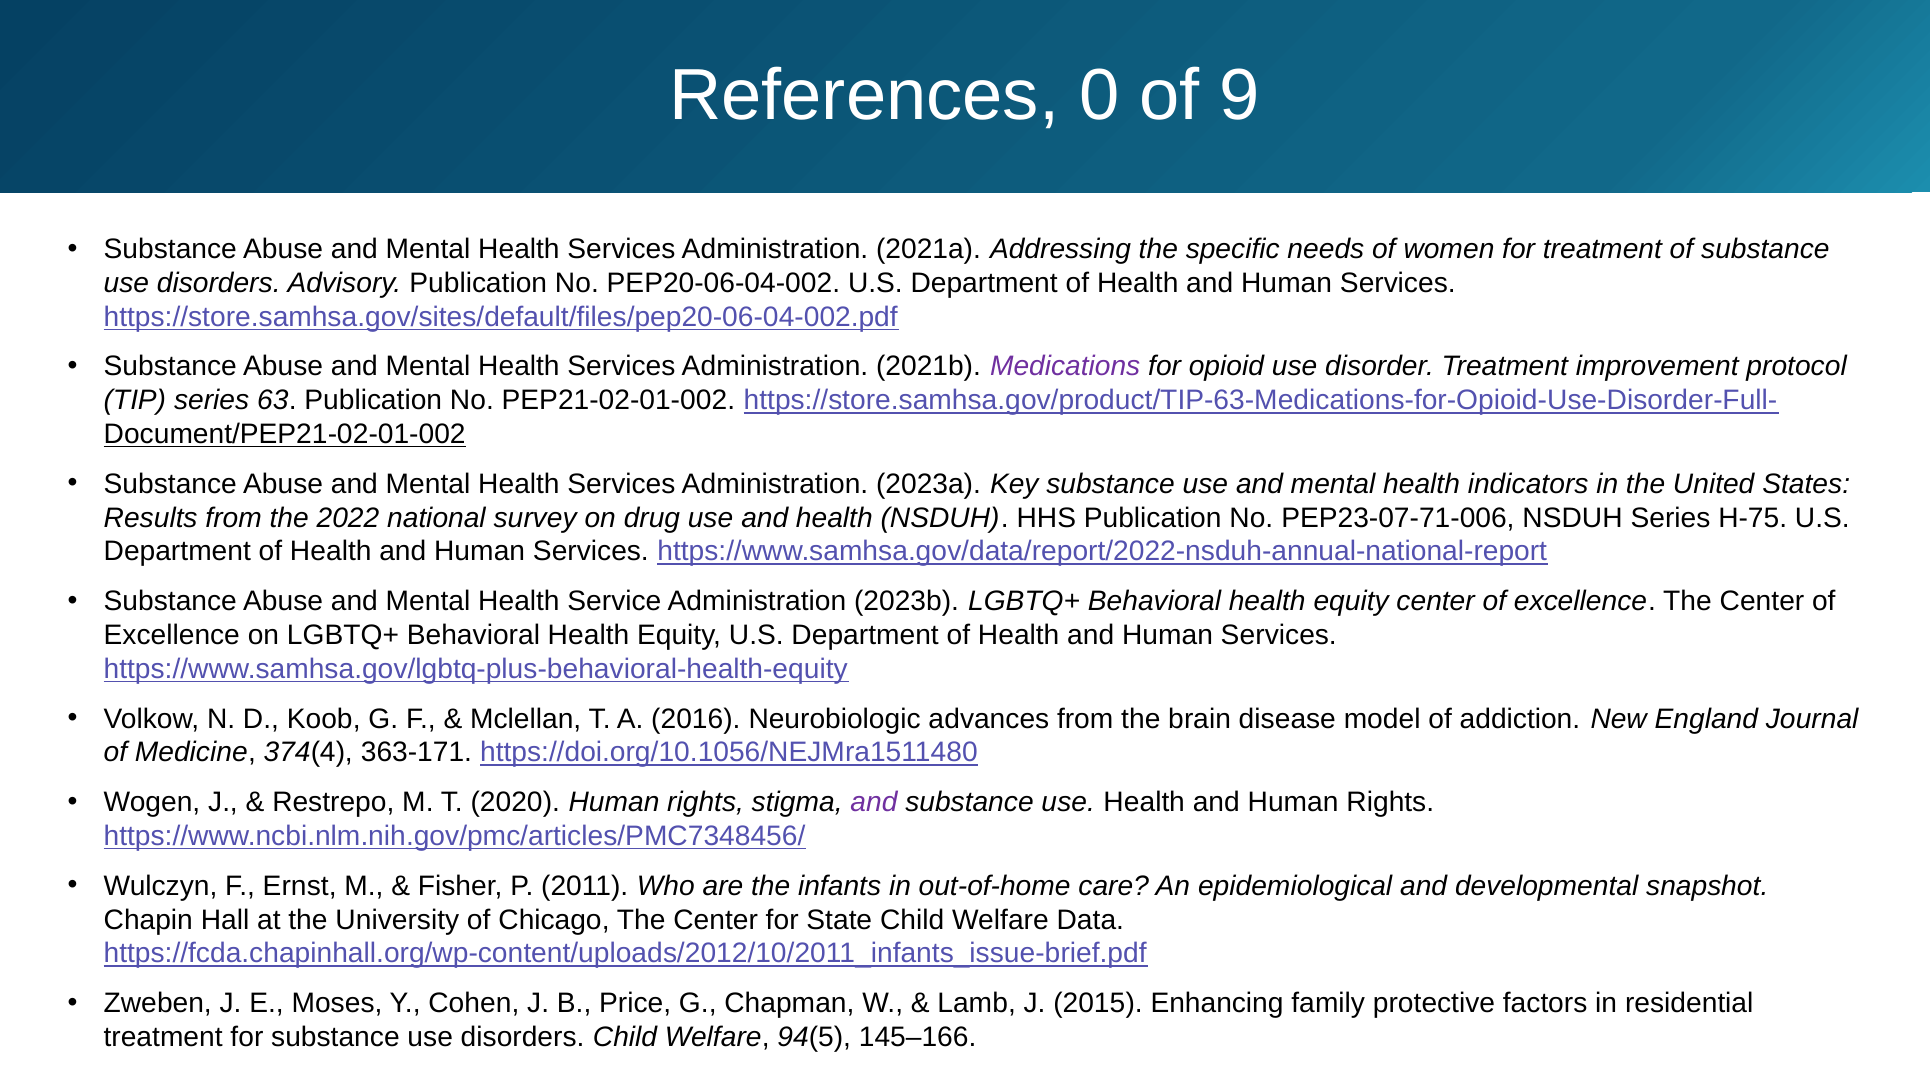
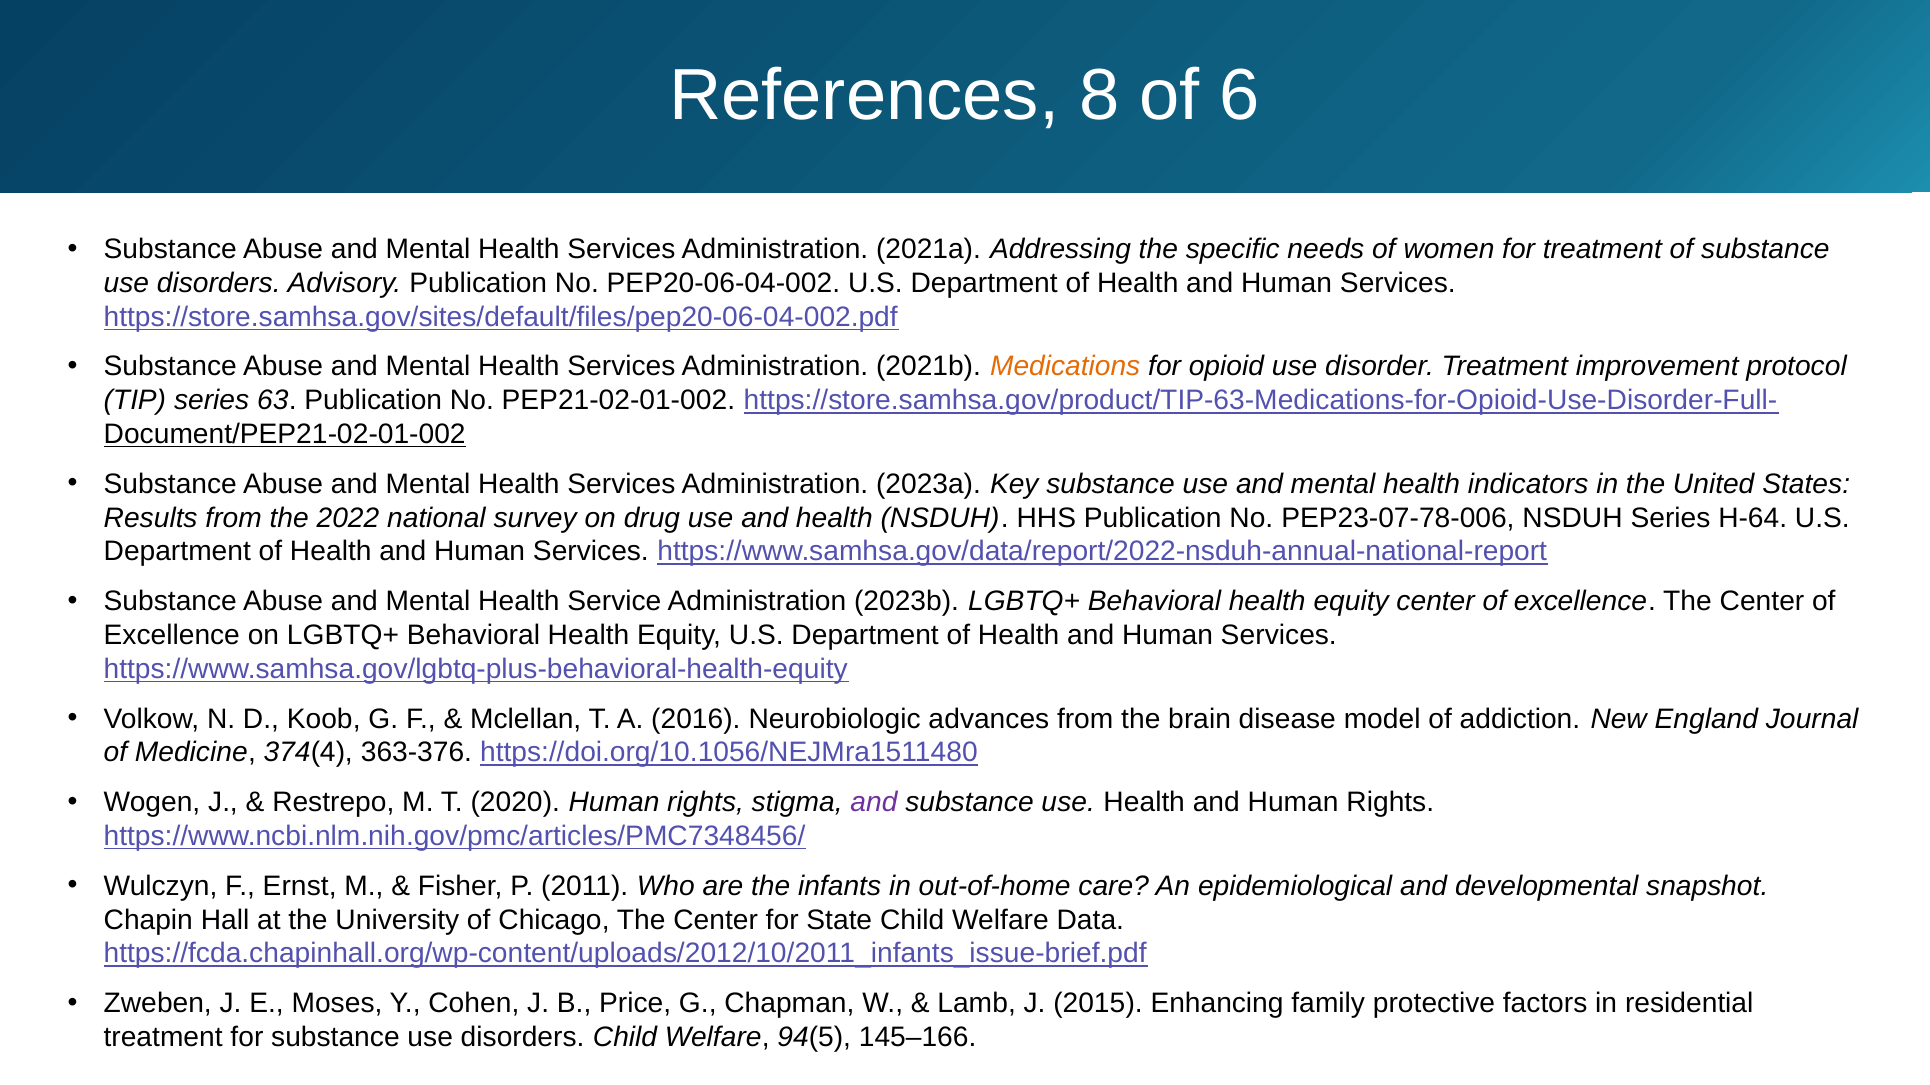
0: 0 -> 8 (1099, 96)
9: 9 -> 6 (1240, 96)
Medications colour: purple -> orange (1065, 367)
PEP23-07-71-006: PEP23-07-71-006 -> PEP23-07-78-006 (1398, 518)
H-75: H-75 -> H-64 (1753, 518)
363-171: 363-171 -> 363-376 (416, 753)
